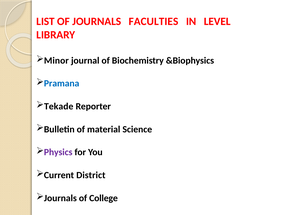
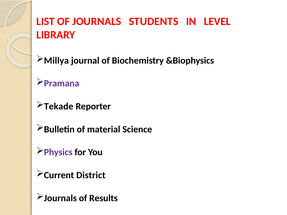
FACULTIES: FACULTIES -> STUDENTS (154, 21)
Minor: Minor -> Millya (56, 61)
Pramana colour: blue -> purple (62, 84)
College: College -> Results (103, 198)
